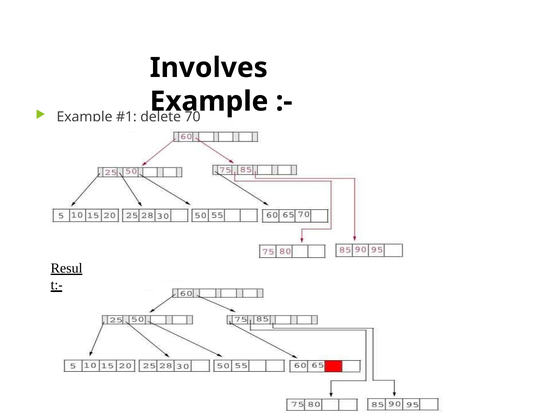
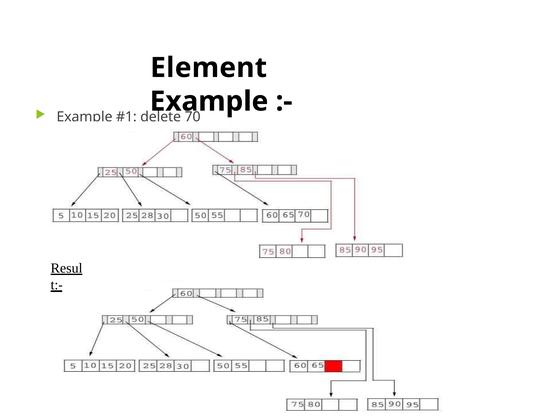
Involves: Involves -> Element (209, 68)
